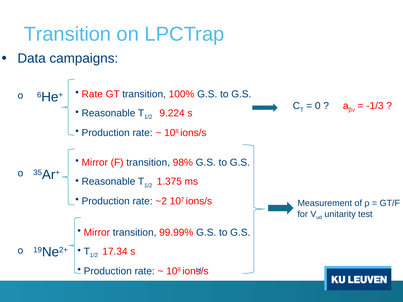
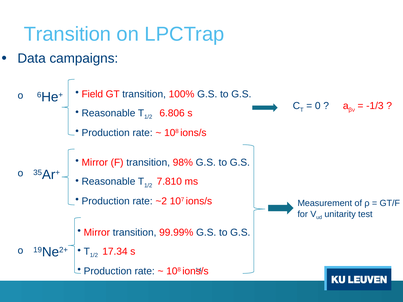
Rate: Rate -> Field (92, 94)
9.224: 9.224 -> 6.806 (172, 113)
1.375: 1.375 -> 7.810 (169, 182)
